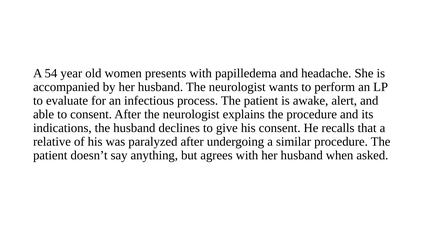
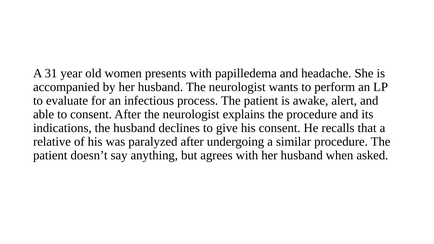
54: 54 -> 31 (51, 73)
